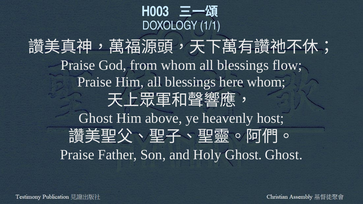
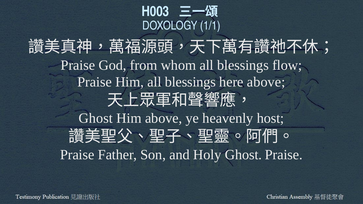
here whom: whom -> above (266, 82)
Ghost Ghost: Ghost -> Praise (284, 155)
